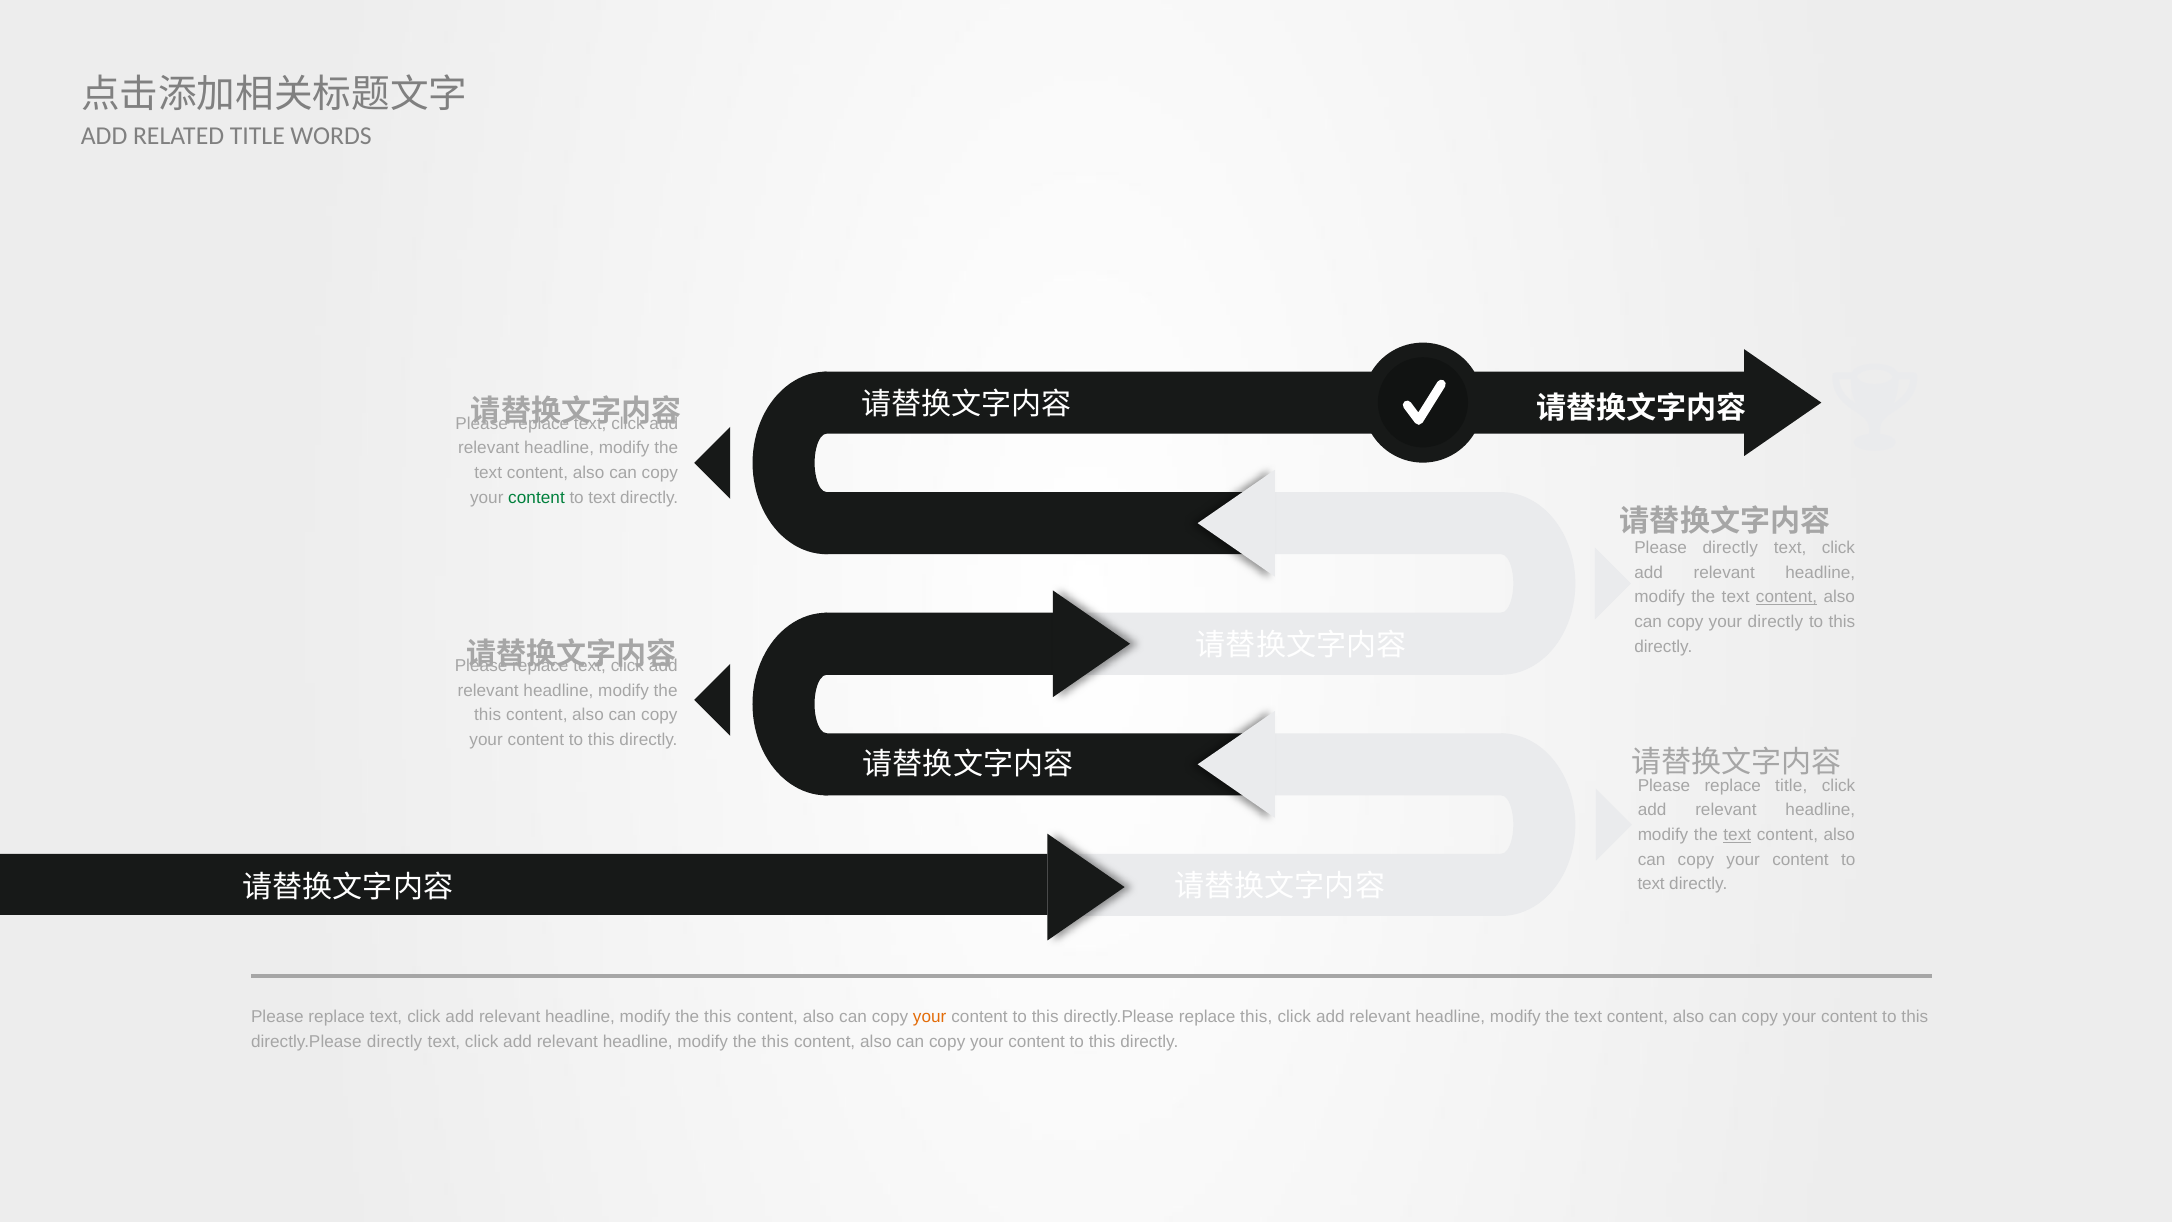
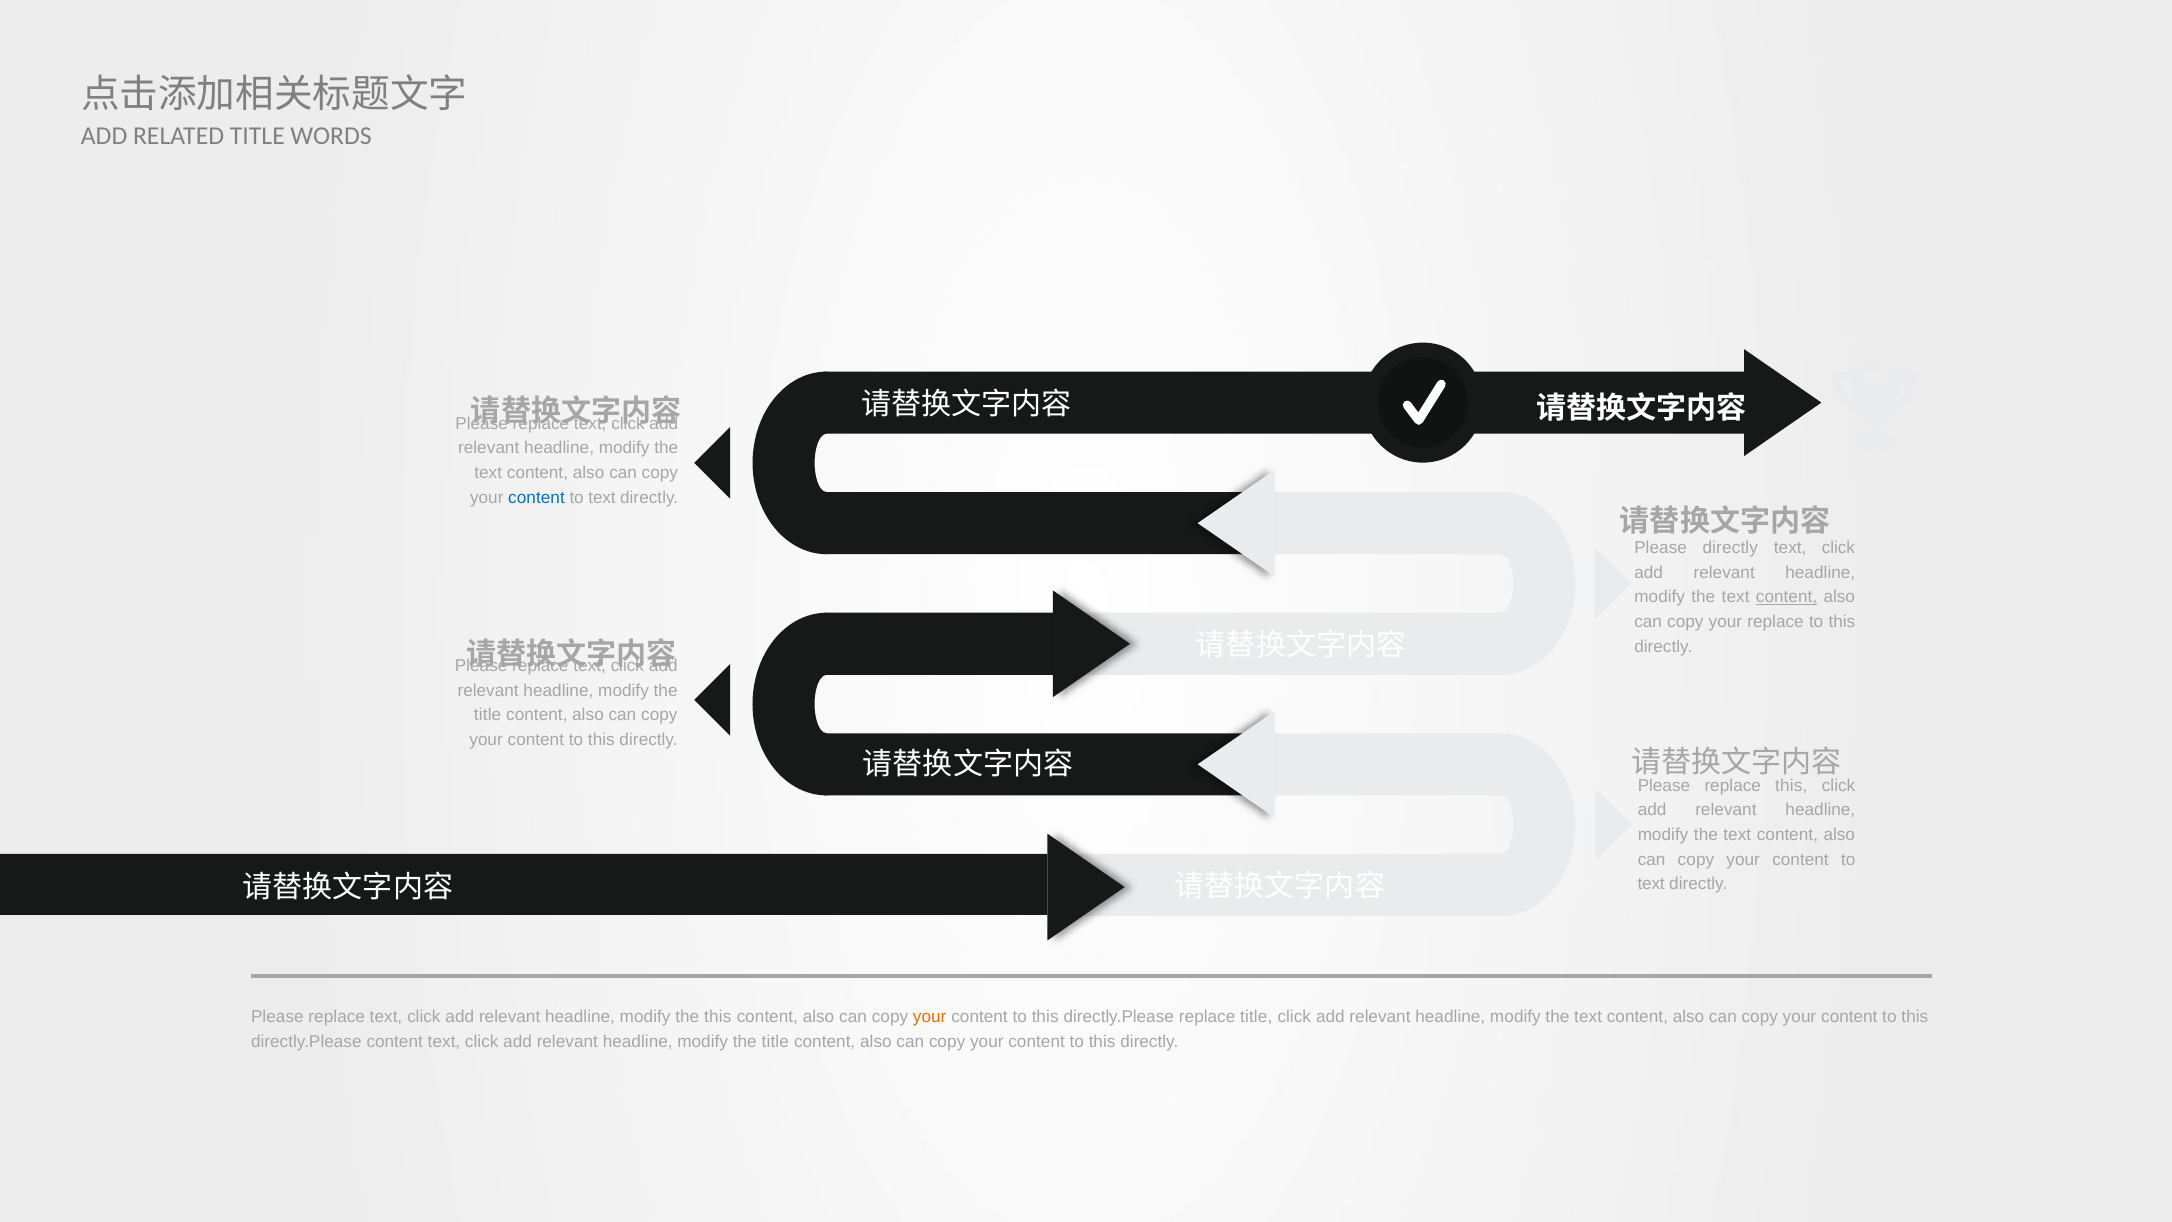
content colour: green -> blue (536, 497)
your directly: directly -> replace (1776, 622)
this: this -> title (488, 715)
replace title: title -> this (1791, 785)
text underline: present -> none (1737, 835)
replace this: this -> title (1256, 1017)
directly.Please directly: directly -> content (395, 1041)
this: this -> title (775, 1041)
